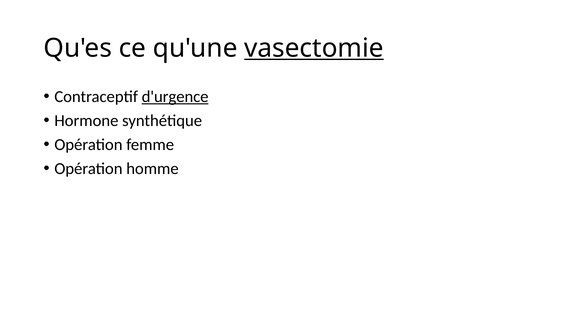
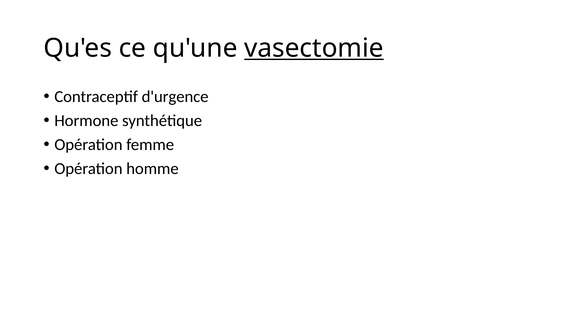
d'urgence underline: present -> none (175, 97)
